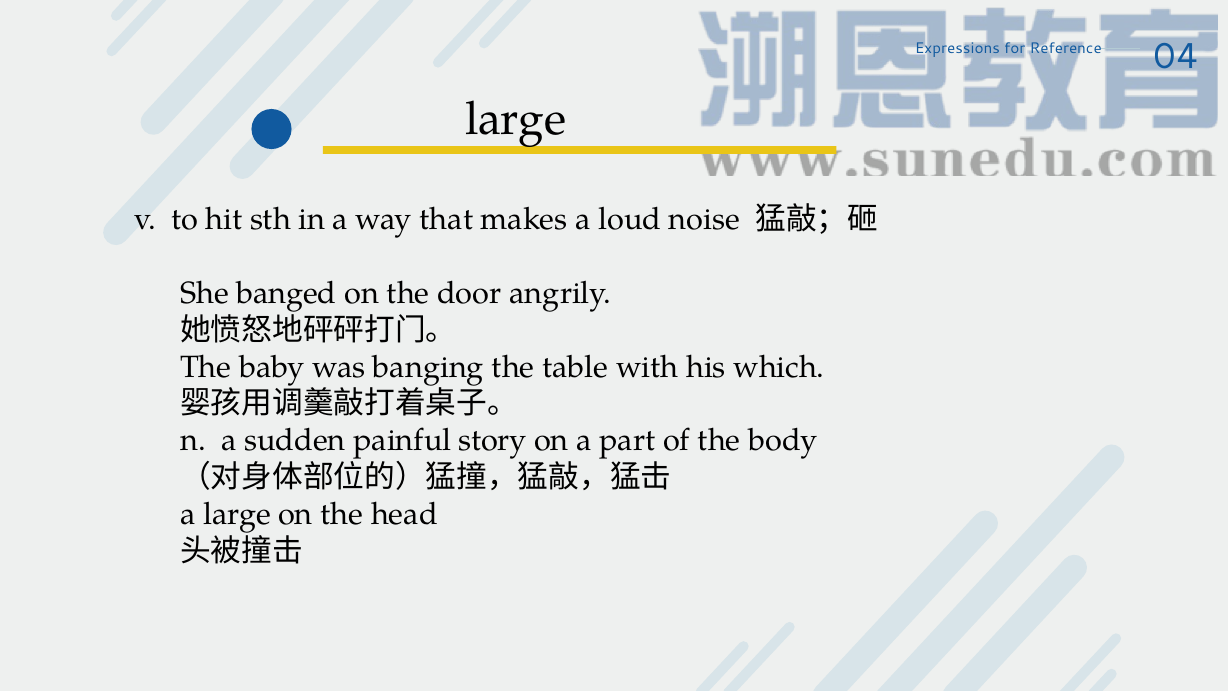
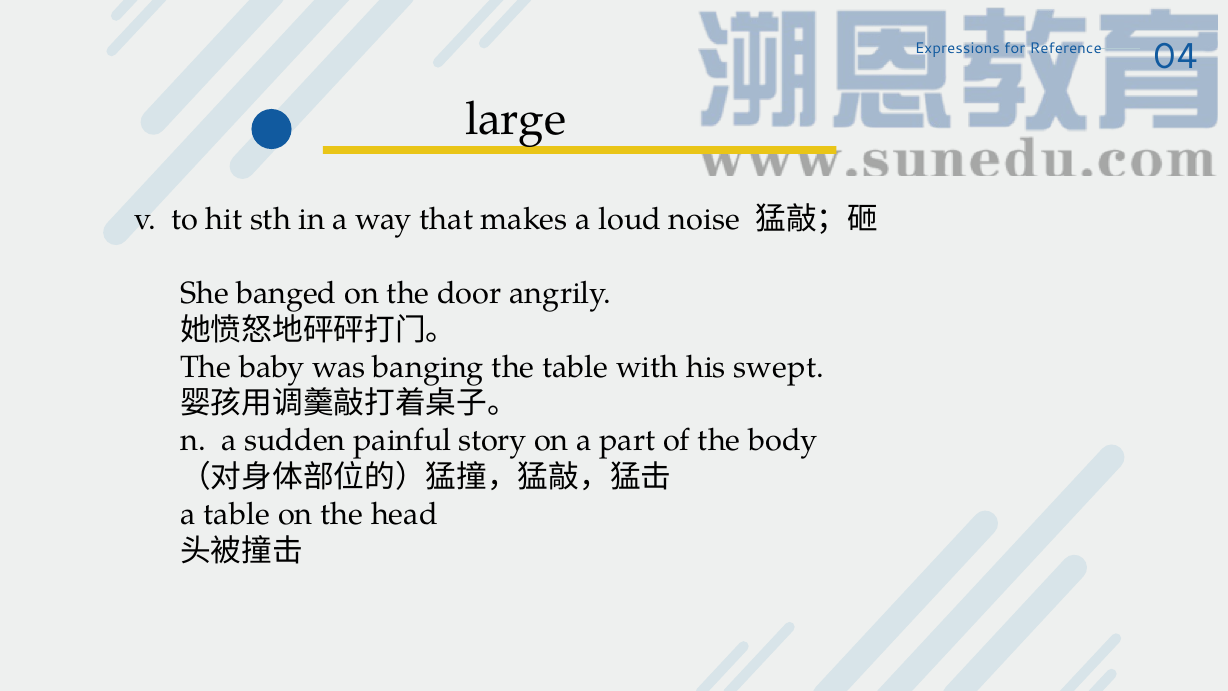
which: which -> swept (779, 367)
a large: large -> table (237, 514)
